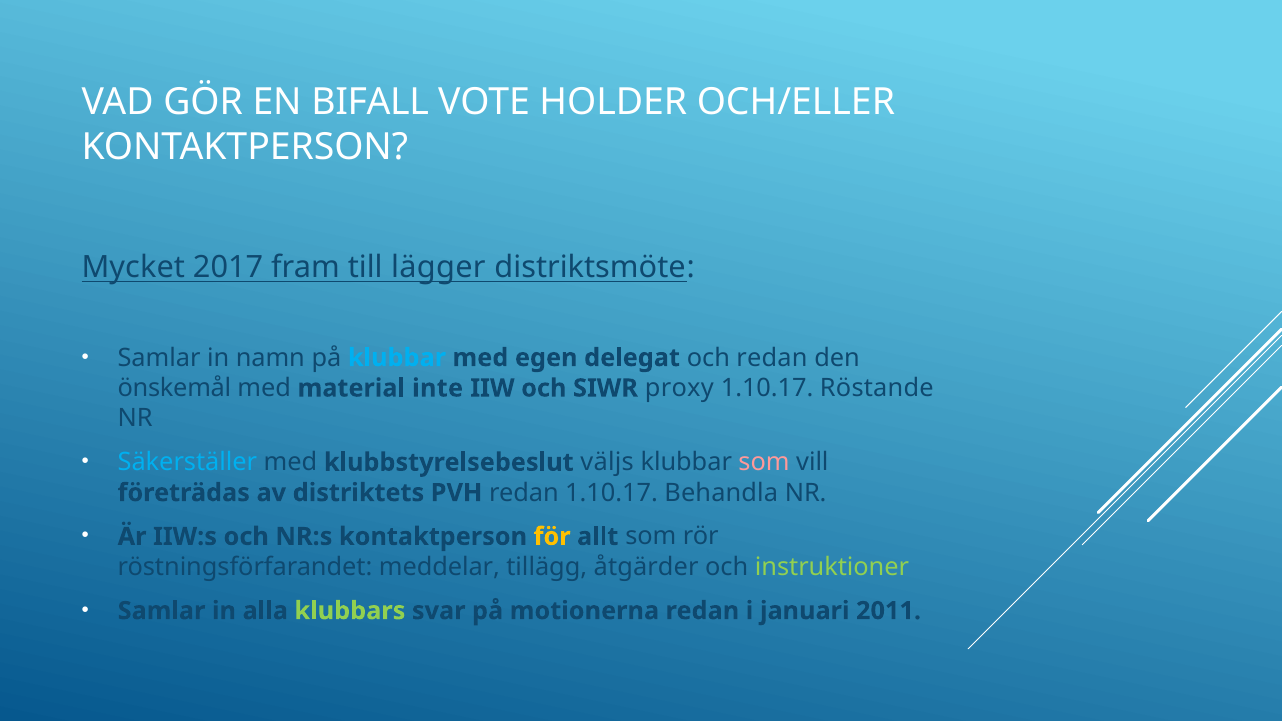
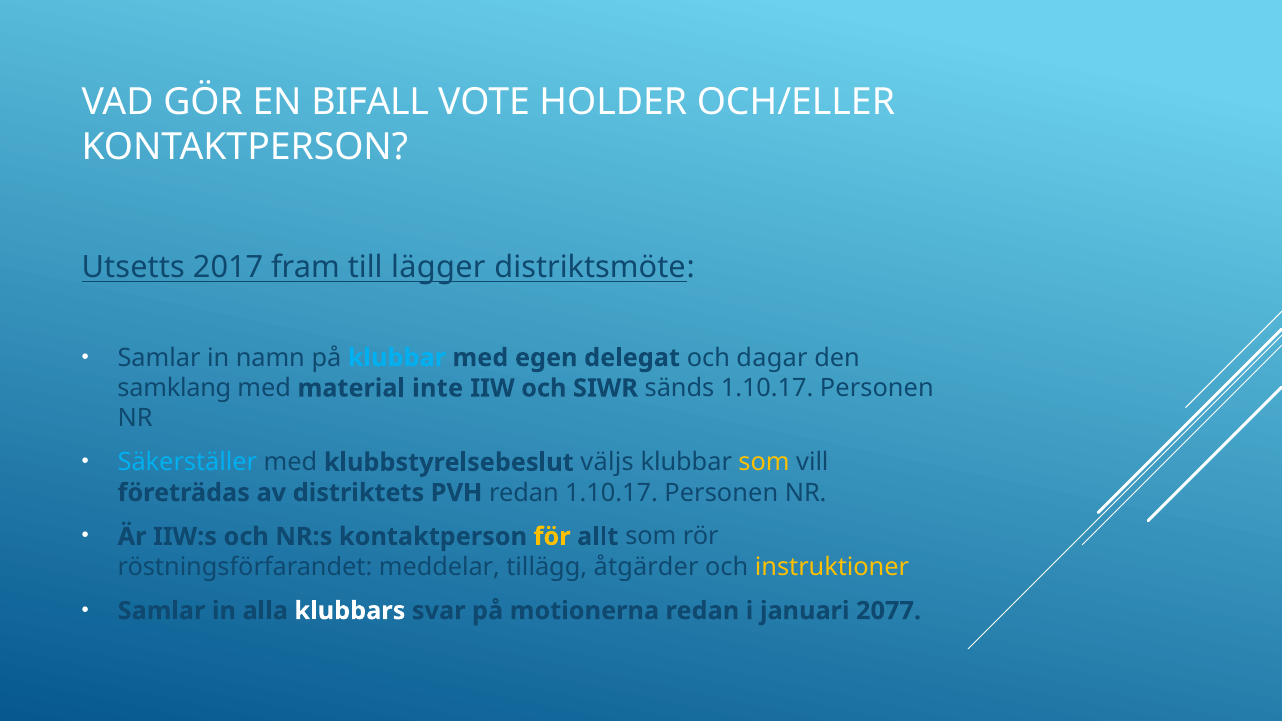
Mycket: Mycket -> Utsetts (133, 267)
och redan: redan -> dagar (772, 358)
önskemål: önskemål -> samklang (174, 388)
proxy: proxy -> sänds (680, 388)
Röstande: Röstande -> Personen (877, 388)
som colour: pink -> yellow (764, 462)
redan 1.10.17 Behandla: Behandla -> Personen (721, 493)
instruktioner colour: light green -> yellow (832, 567)
klubbars colour: light green -> white (350, 611)
2011: 2011 -> 2077 (889, 611)
